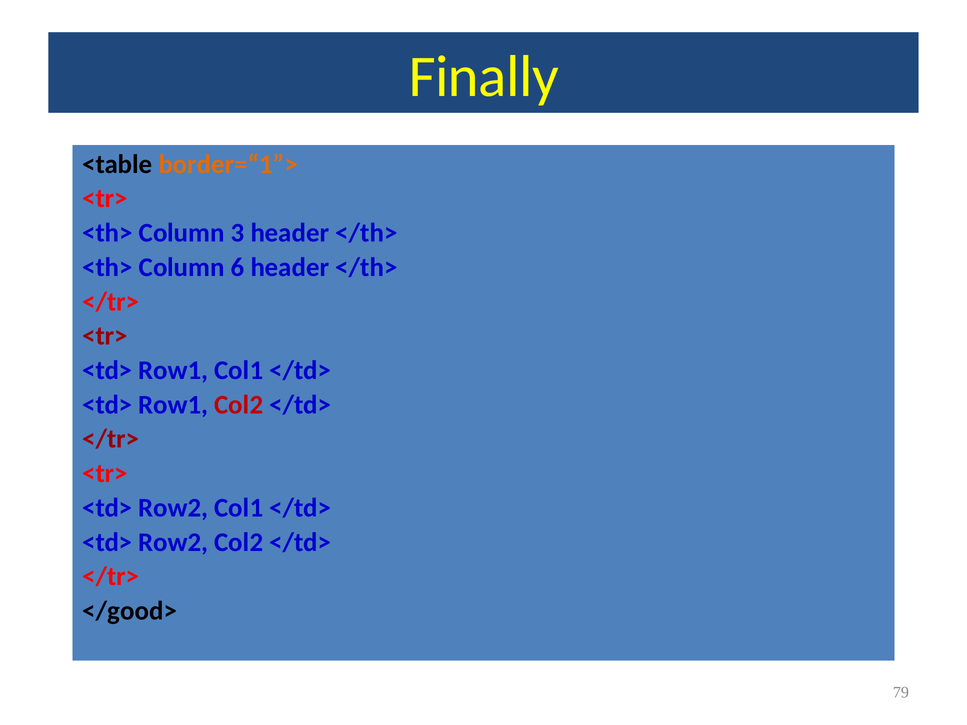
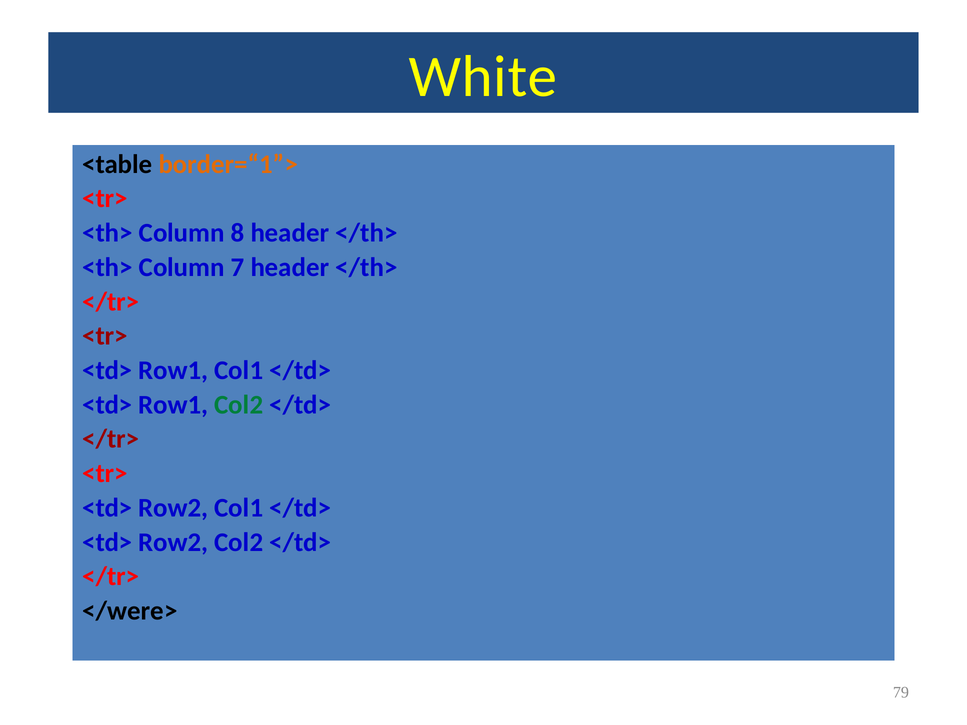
Finally: Finally -> White (483, 77)
3: 3 -> 8 (238, 233)
6: 6 -> 7 (238, 267)
Col2 colour: red -> green (239, 405)
</good>: </good> -> </were> (130, 611)
